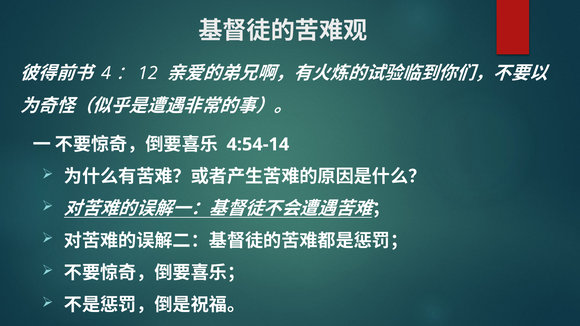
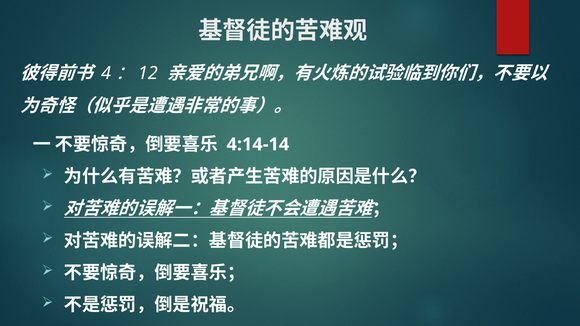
4:54-14: 4:54-14 -> 4:14-14 (258, 145)
